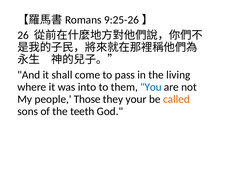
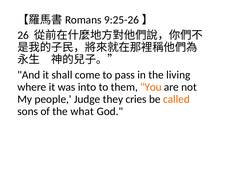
You colour: blue -> orange (151, 87)
Those: Those -> Judge (87, 99)
your: your -> cries (136, 99)
teeth: teeth -> what (82, 111)
